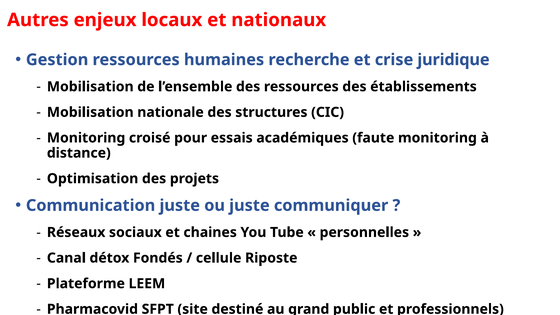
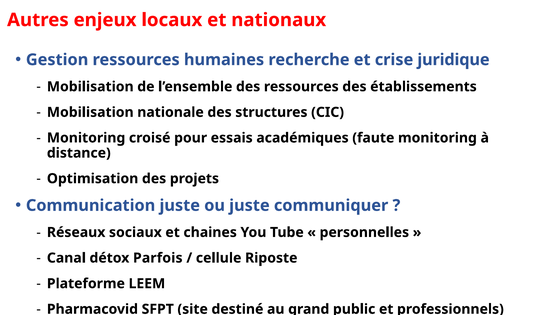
Fondés: Fondés -> Parfois (158, 258)
